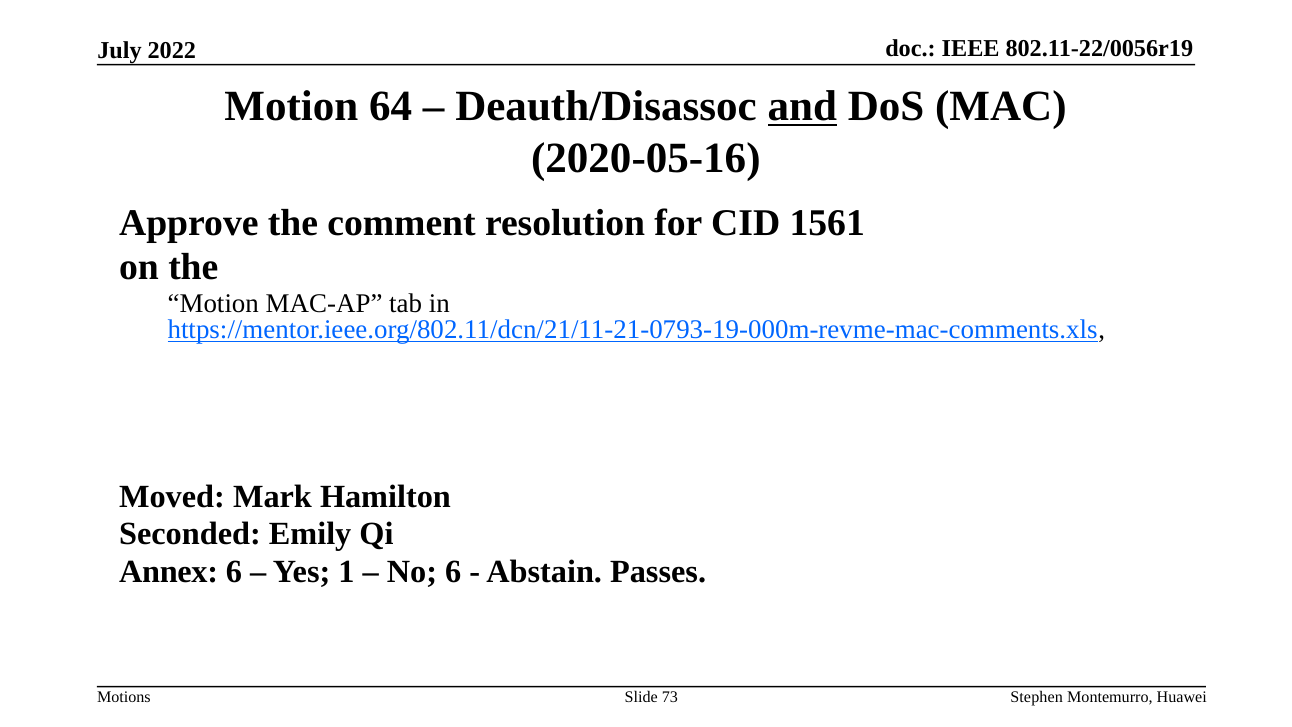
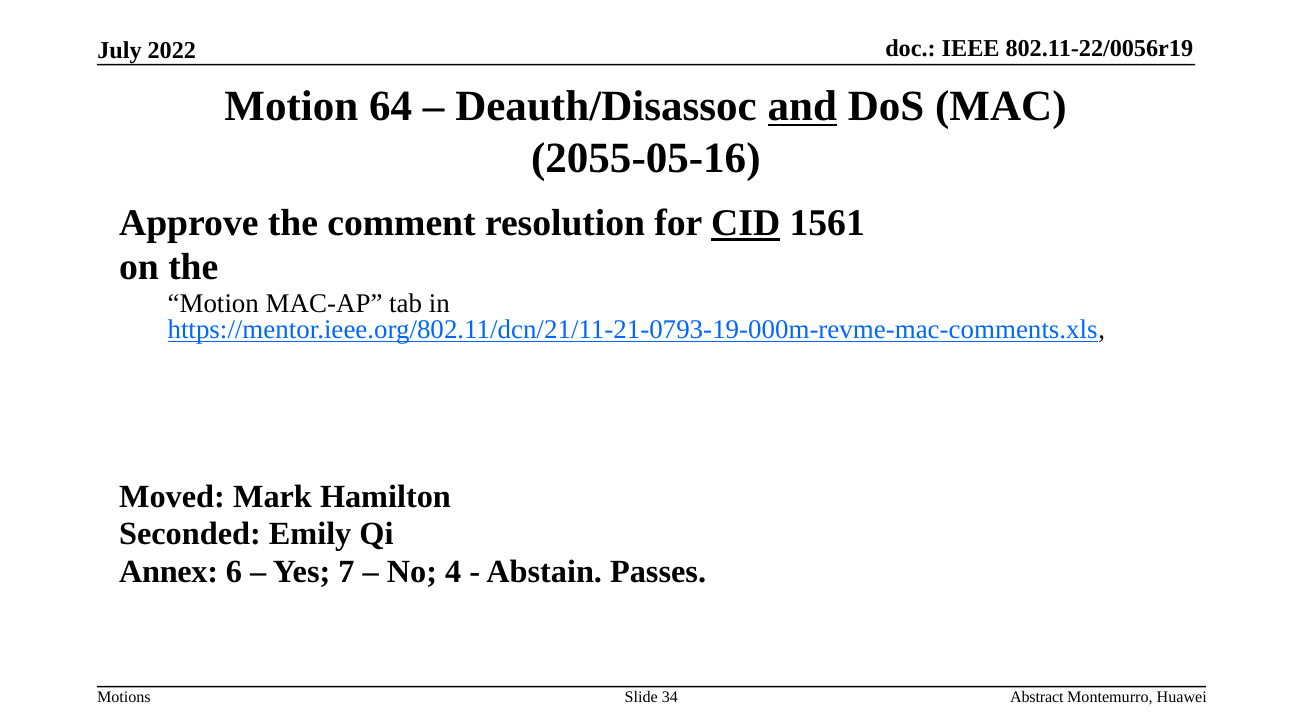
2020-05-16: 2020-05-16 -> 2055-05-16 (646, 158)
CID underline: none -> present (746, 223)
1: 1 -> 7 (346, 571)
No 6: 6 -> 4 (453, 571)
73: 73 -> 34 (670, 697)
Stephen: Stephen -> Abstract (1037, 697)
